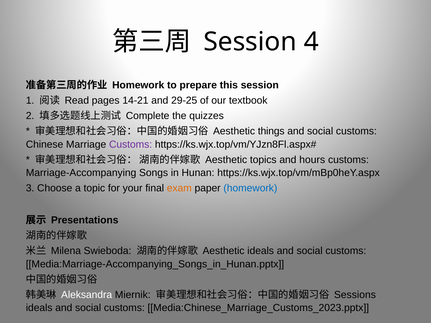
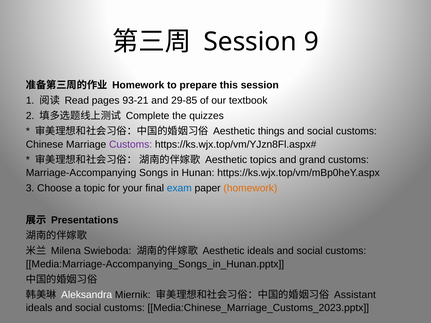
4: 4 -> 9 (311, 42)
14-21: 14-21 -> 93-21 (135, 101)
29-25: 29-25 -> 29-85 (184, 101)
hours: hours -> grand (312, 160)
exam colour: orange -> blue (179, 188)
homework colour: blue -> orange (250, 188)
Sessions: Sessions -> Assistant (355, 295)
